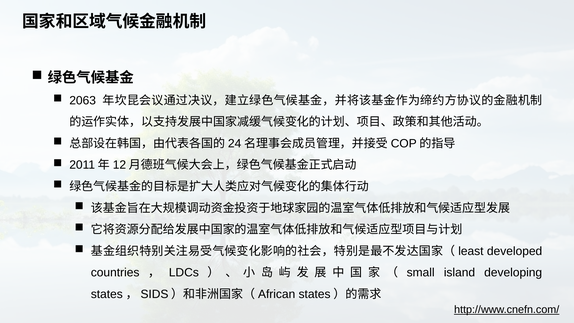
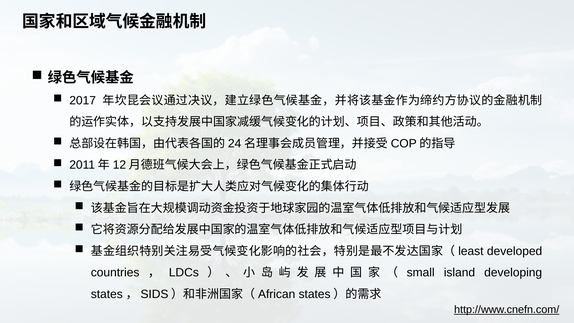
2063: 2063 -> 2017 (83, 100)
